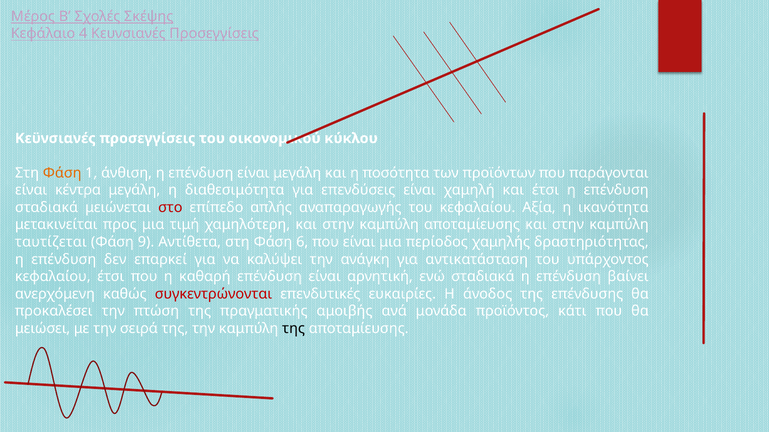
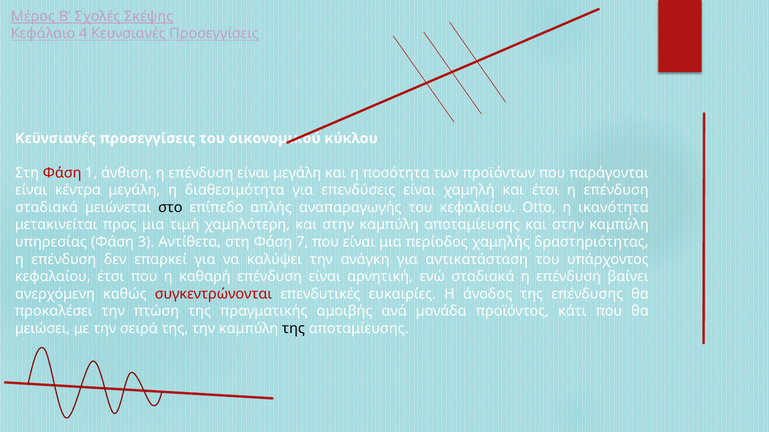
Φάση colour: orange -> red (62, 173)
στο colour: red -> black (170, 208)
Αξία: Αξία -> Otto (539, 208)
ταυτίζεται: ταυτίζεται -> υπηρεσίας (51, 242)
9: 9 -> 3 (146, 242)
6: 6 -> 7 (302, 242)
